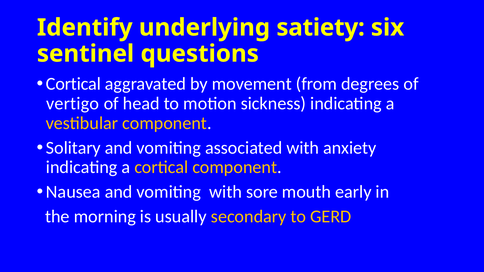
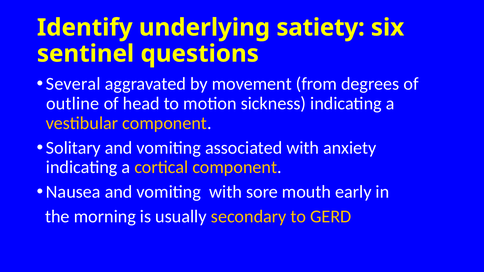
Cortical: Cortical -> Several (73, 84)
vertigo: vertigo -> outline (73, 104)
